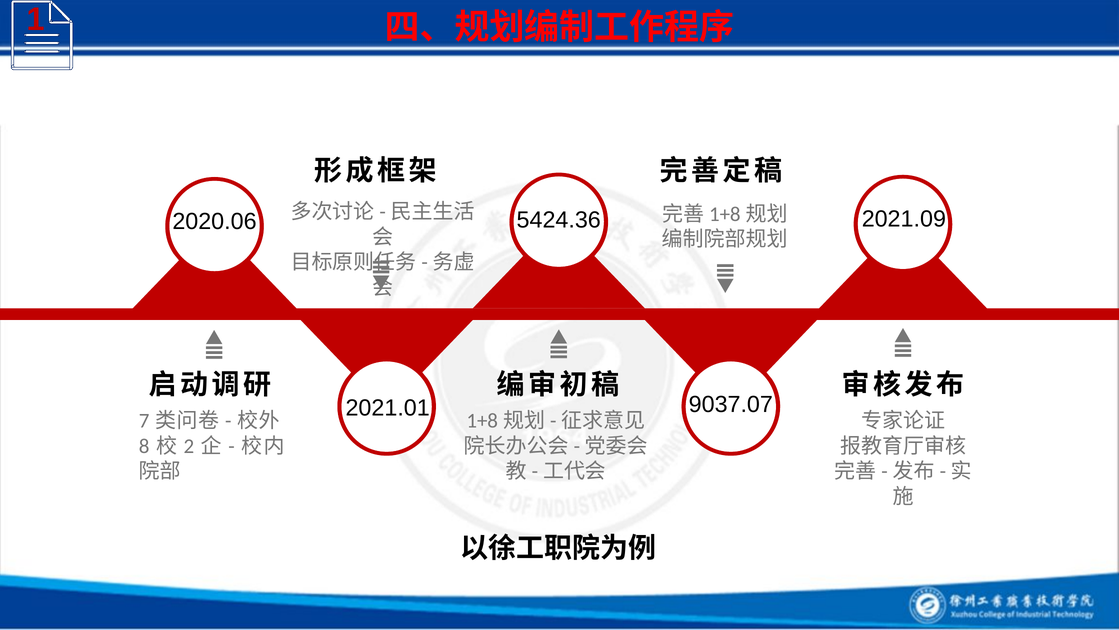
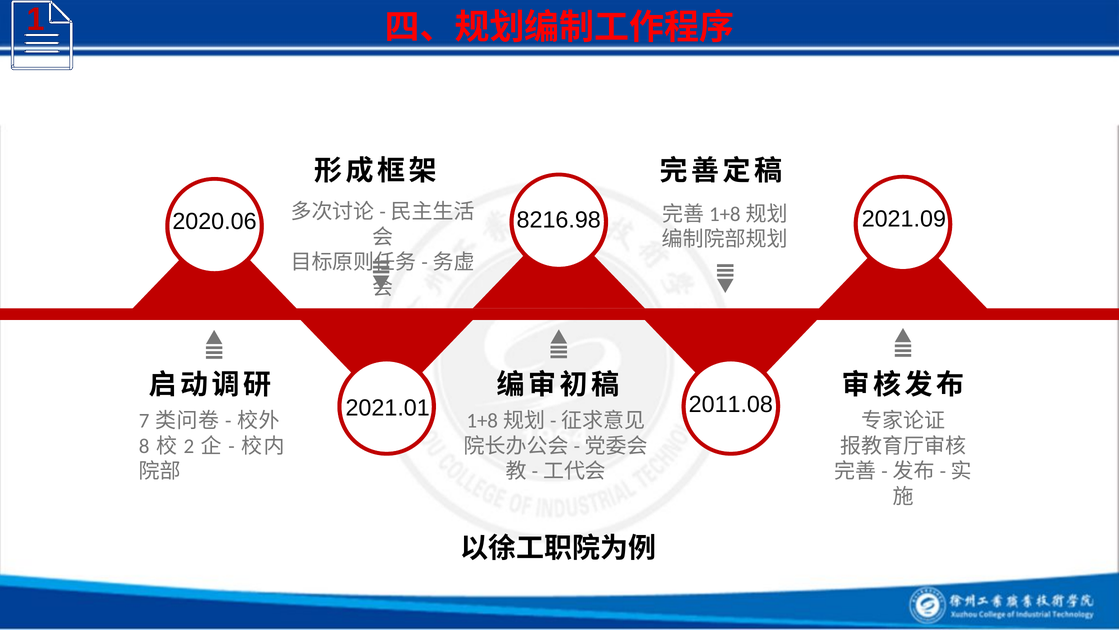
5424.36: 5424.36 -> 8216.98 (559, 220)
9037.07: 9037.07 -> 2011.08 (731, 404)
